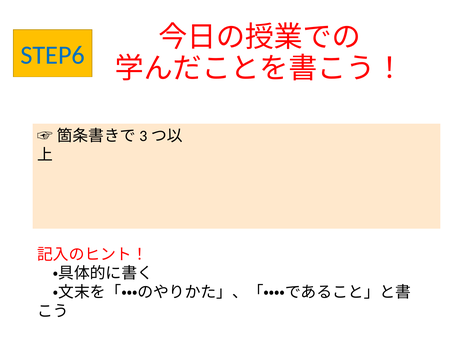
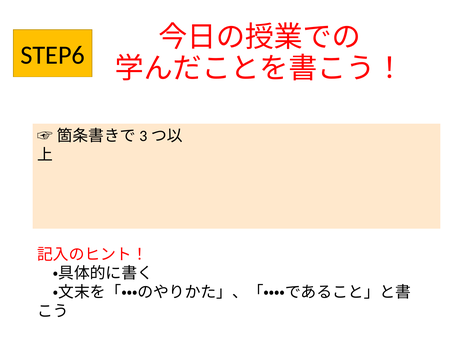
STEP6 colour: blue -> black (53, 55)
